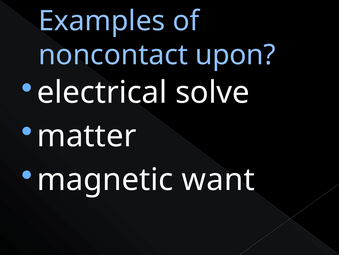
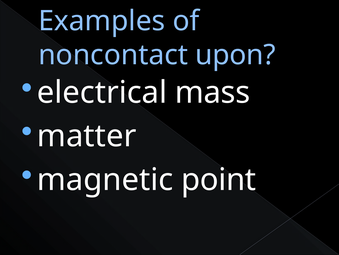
solve: solve -> mass (212, 92)
want: want -> point (219, 179)
